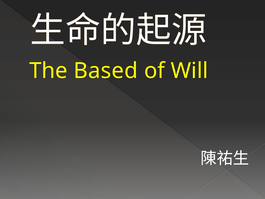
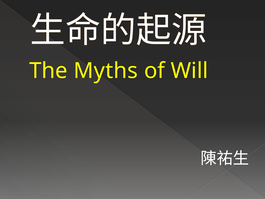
Based: Based -> Myths (106, 71)
